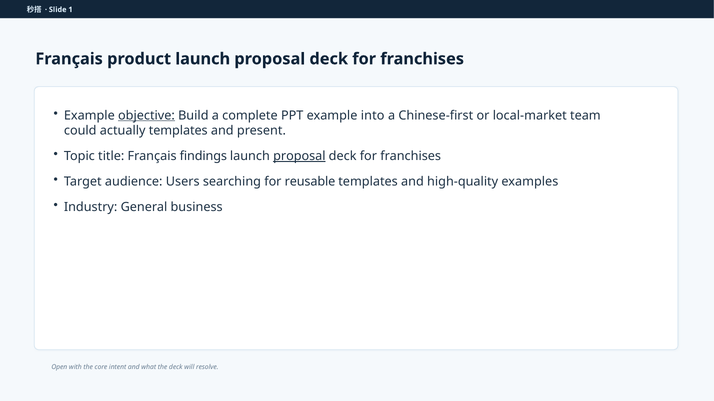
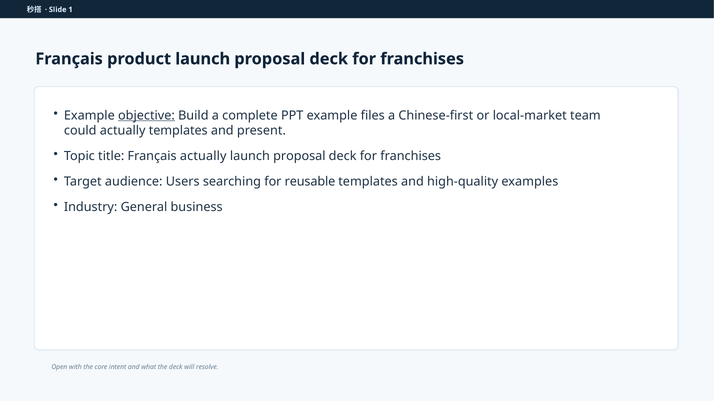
into: into -> files (373, 116)
Français findings: findings -> actually (203, 156)
proposal underline: present -> none (299, 156)
